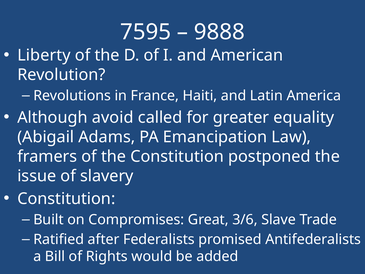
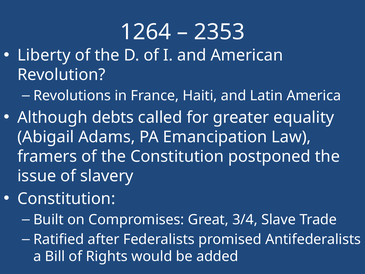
7595: 7595 -> 1264 (146, 32)
9888: 9888 -> 2353 (219, 32)
avoid: avoid -> debts (113, 117)
3/6: 3/6 -> 3/4 (245, 219)
